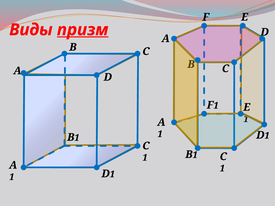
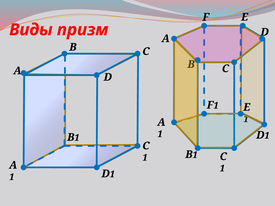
призм underline: present -> none (83, 30)
